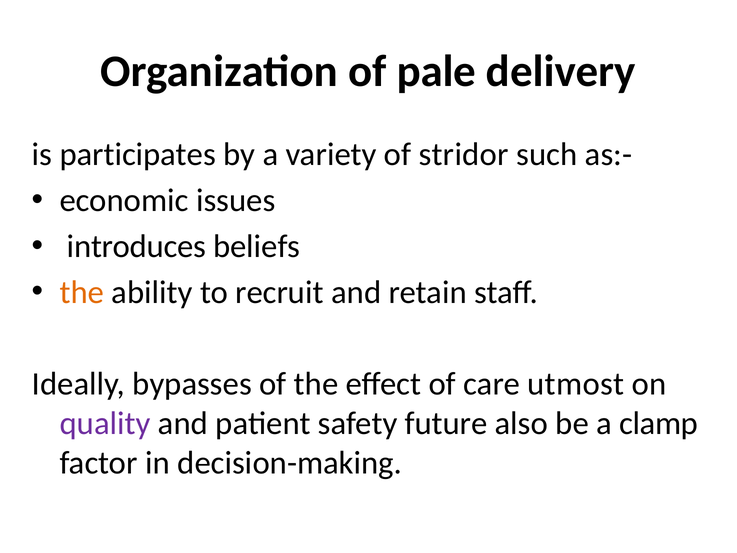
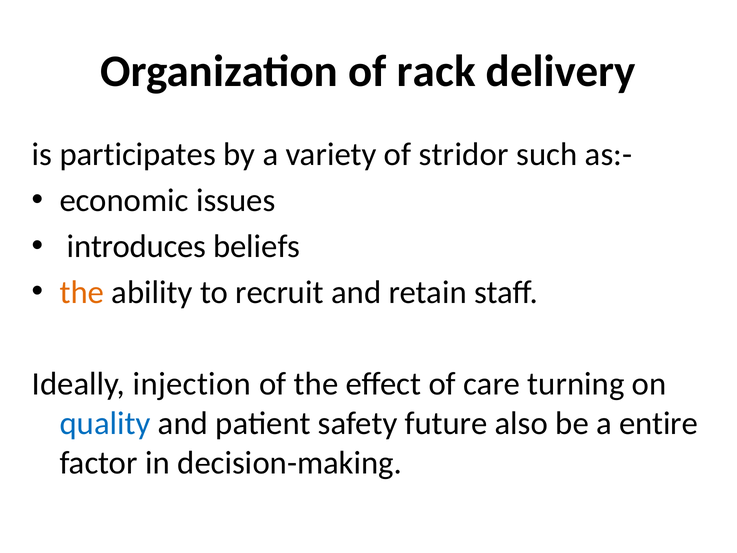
pale: pale -> rack (436, 71)
bypasses: bypasses -> injection (192, 384)
utmost: utmost -> turning (576, 384)
quality colour: purple -> blue (105, 423)
clamp: clamp -> entire (659, 423)
